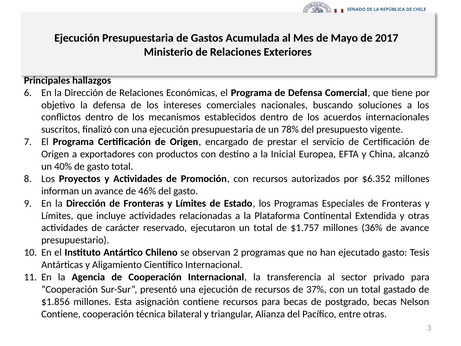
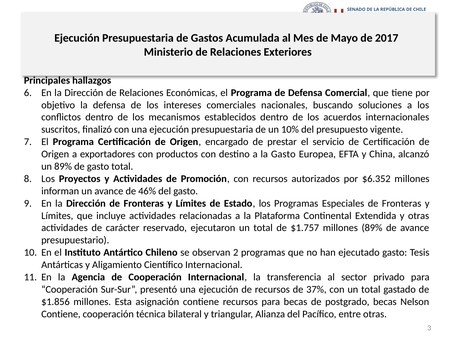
78%: 78% -> 10% (290, 129)
la Inicial: Inicial -> Gasto (283, 154)
un 40%: 40% -> 89% (63, 166)
millones 36%: 36% -> 89% (372, 228)
